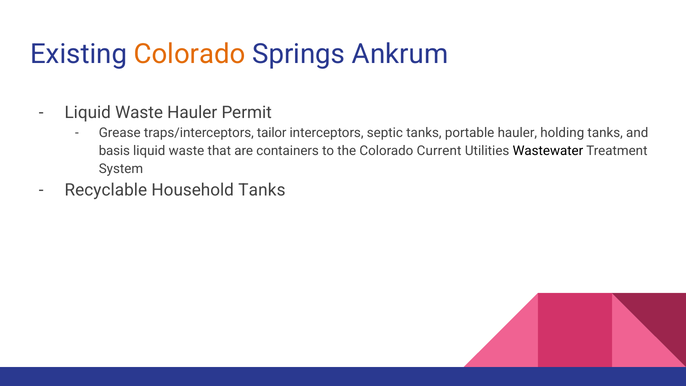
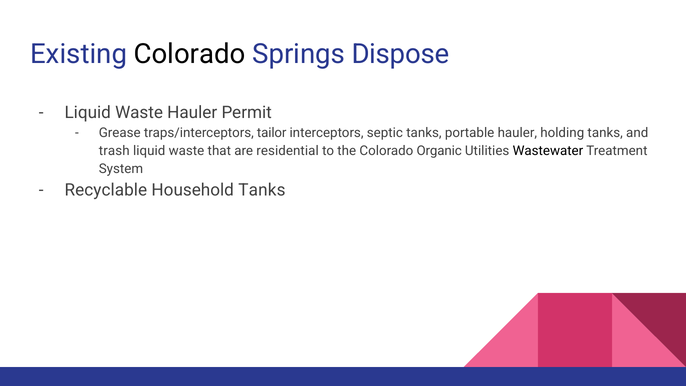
Colorado colour: orange -> black (190, 54)
Ankrum: Ankrum -> Dispose (400, 54)
basis: basis -> trash (114, 151)
containers: containers -> residential (288, 151)
Current: Current -> Organic (439, 151)
